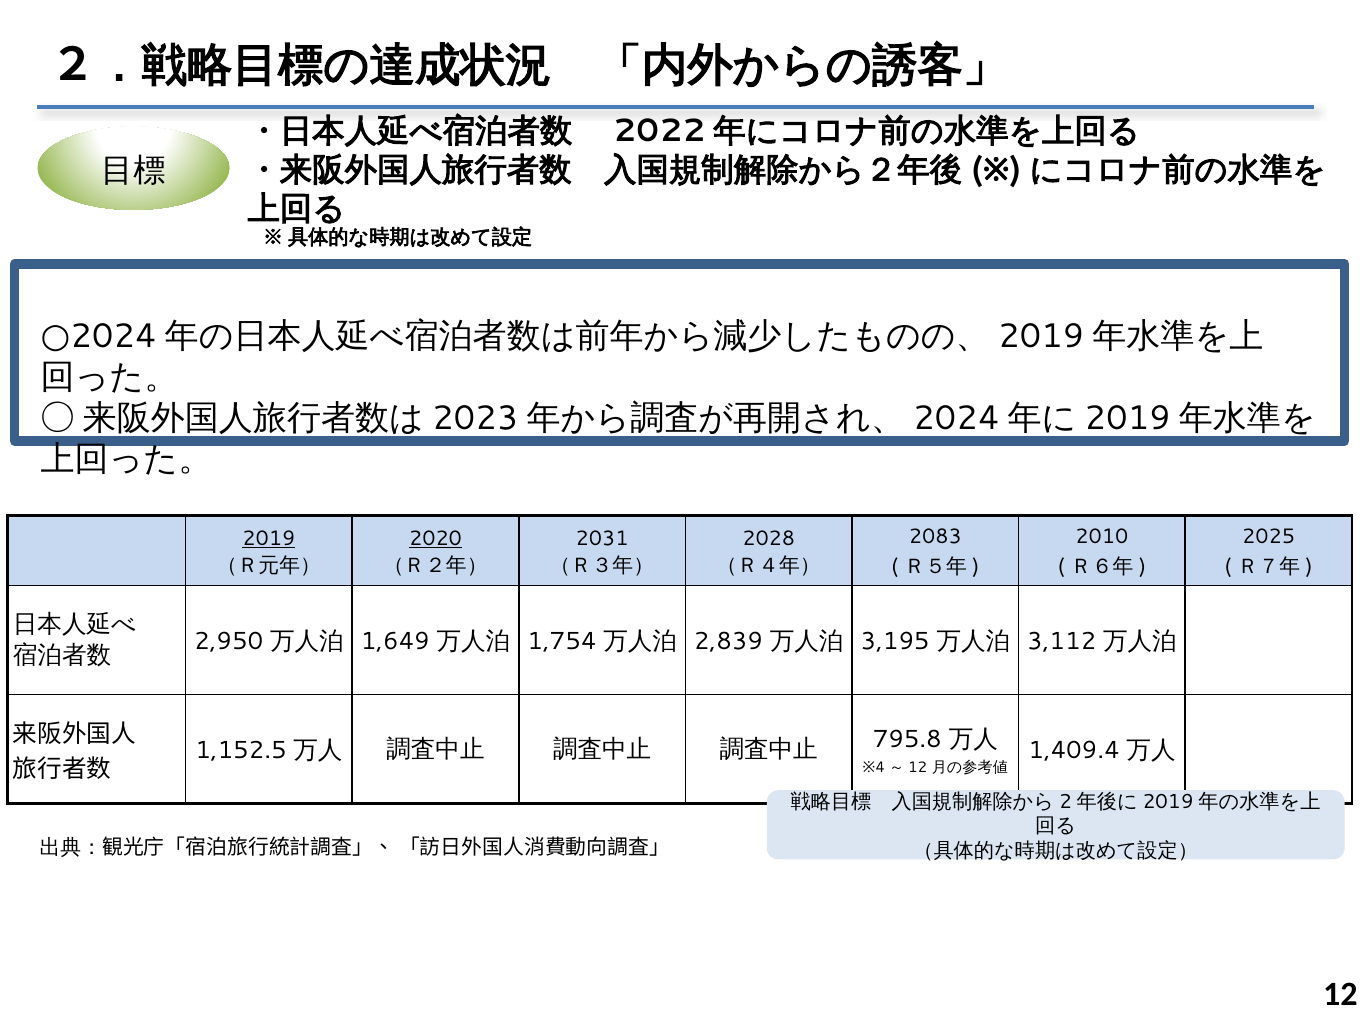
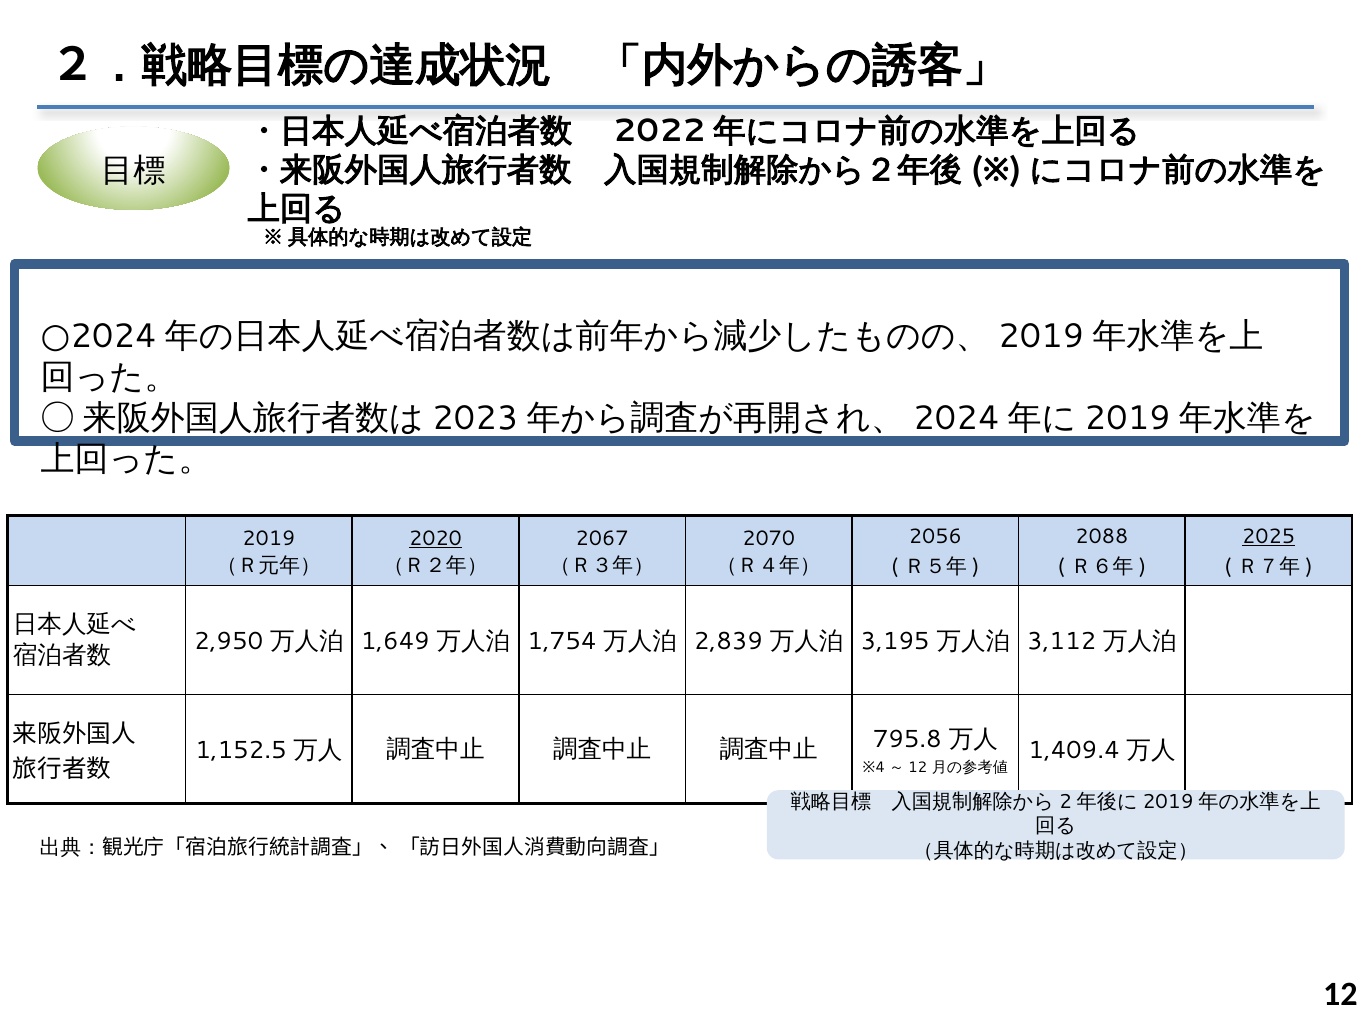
2083: 2083 -> 2056 (935, 537)
2010: 2010 -> 2088 (1102, 537)
2025 underline: none -> present (1269, 537)
2019 underline: present -> none (269, 539)
2031: 2031 -> 2067 (602, 539)
2028: 2028 -> 2070 (769, 539)
